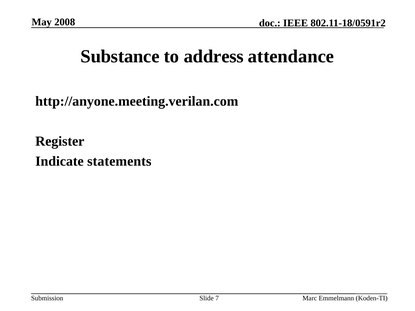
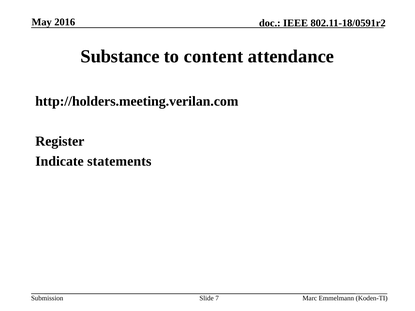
2008: 2008 -> 2016 (65, 22)
address: address -> content (214, 57)
http://anyone.meeting.verilan.com: http://anyone.meeting.verilan.com -> http://holders.meeting.verilan.com (137, 101)
